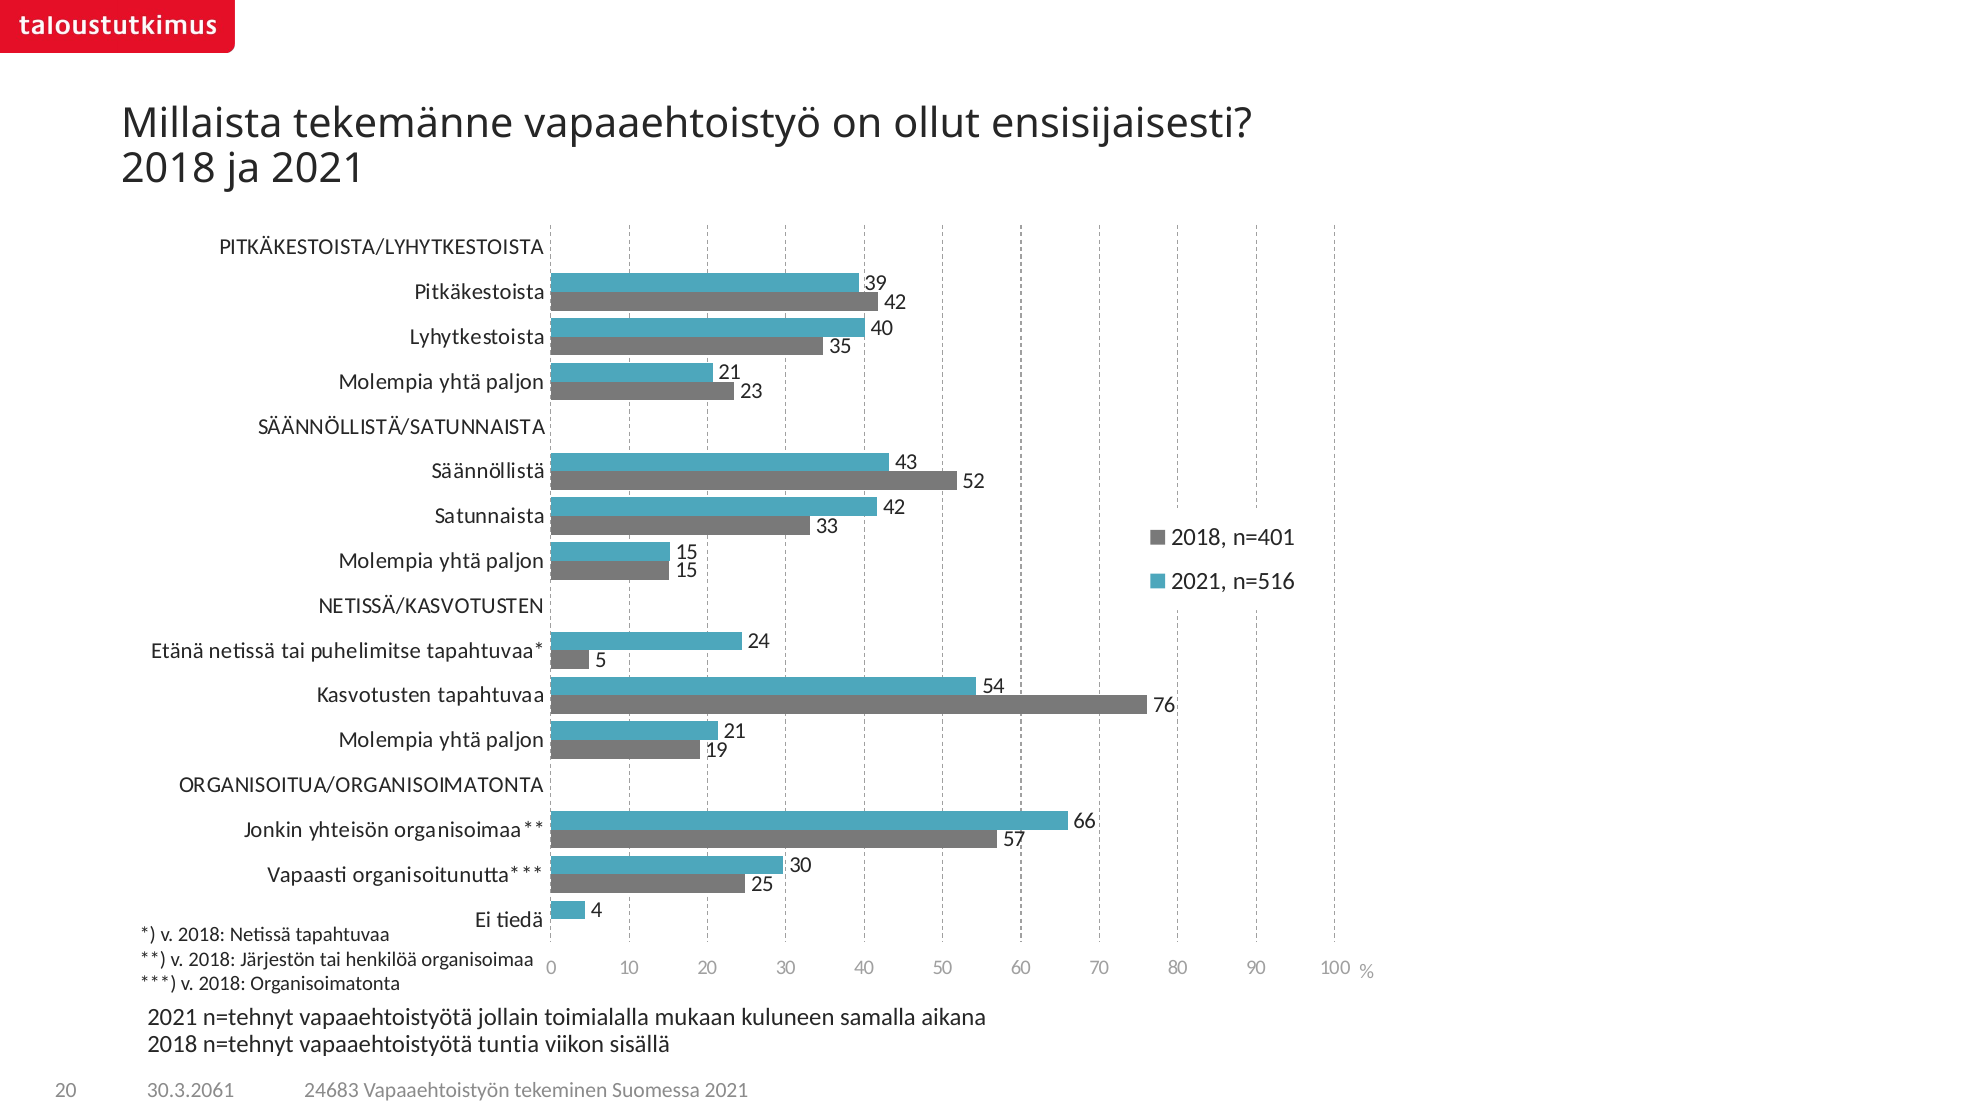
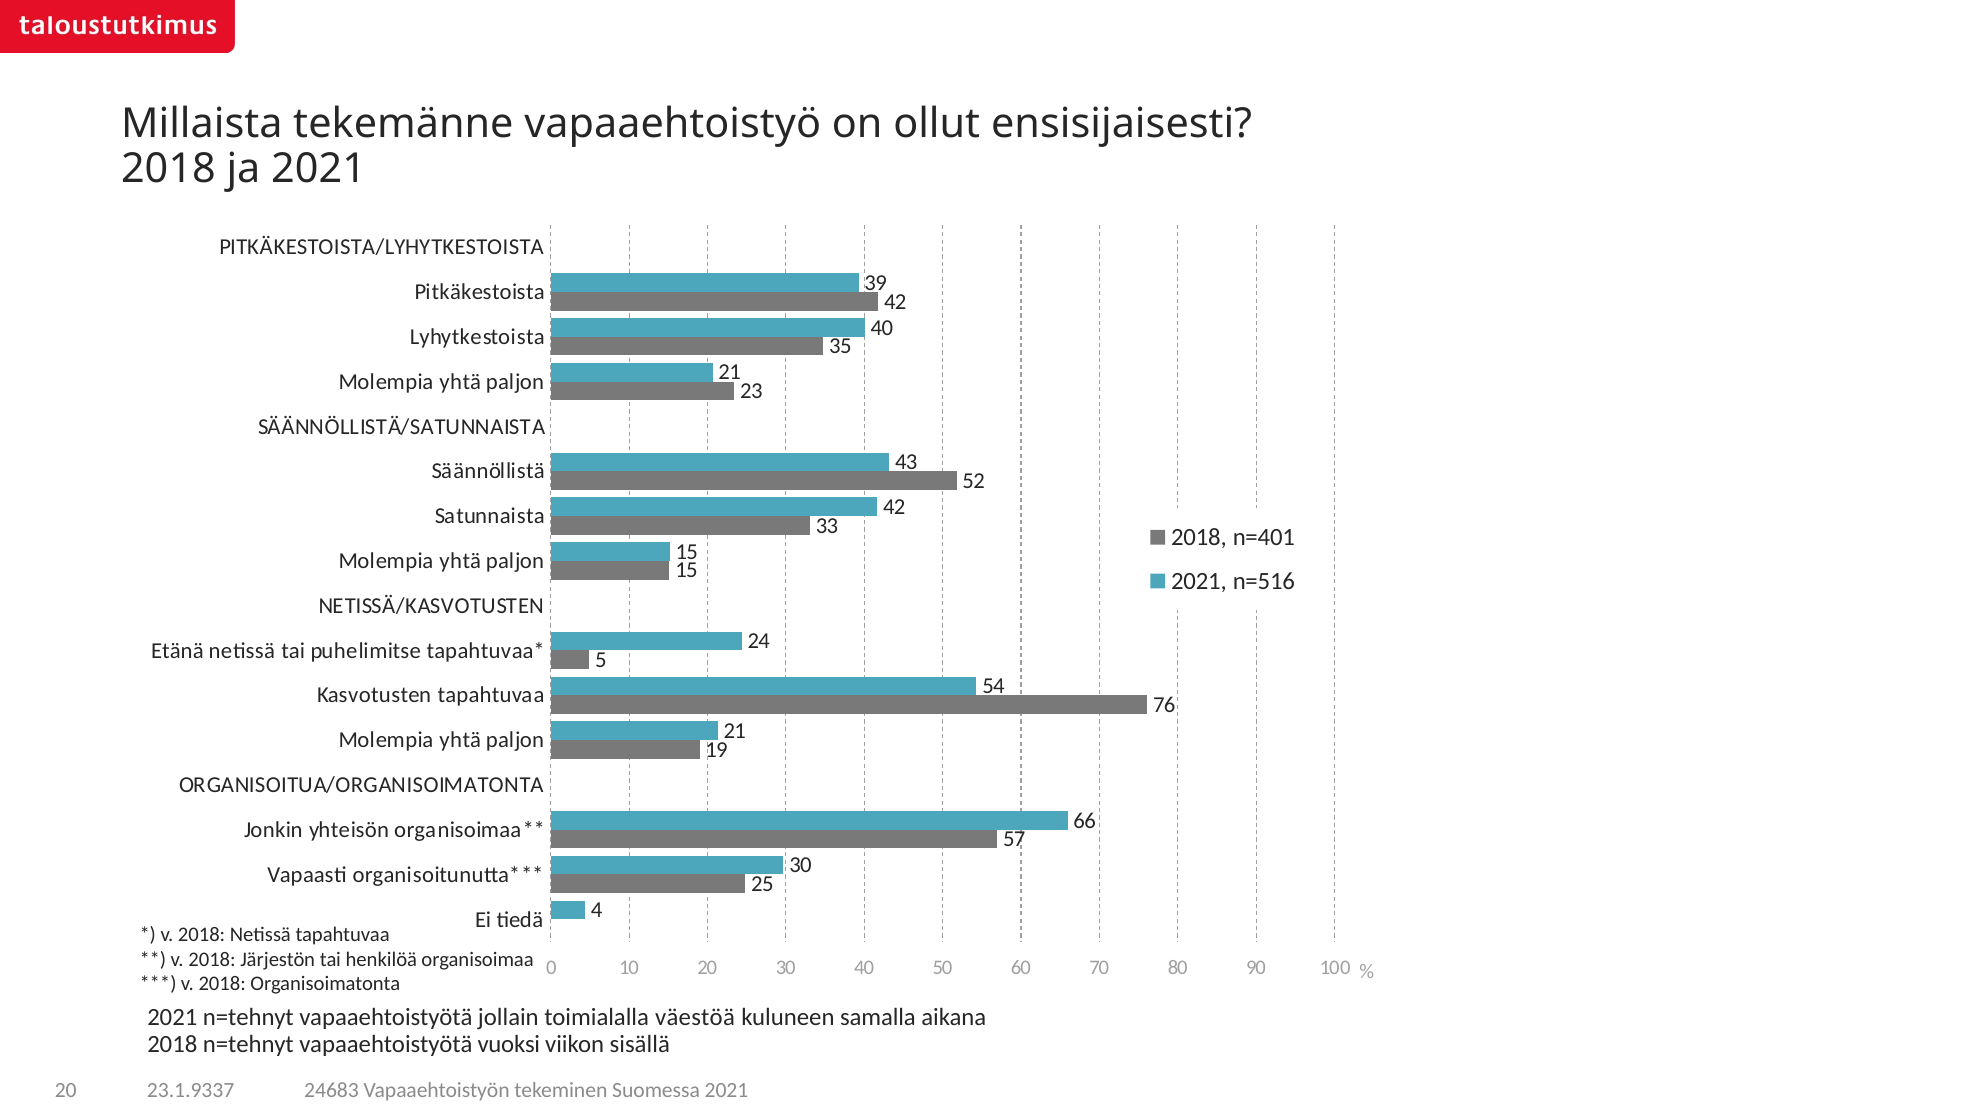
mukaan: mukaan -> väestöä (695, 1017)
tuntia: tuntia -> vuoksi (509, 1044)
30.3.2061: 30.3.2061 -> 23.1.9337 (191, 1091)
